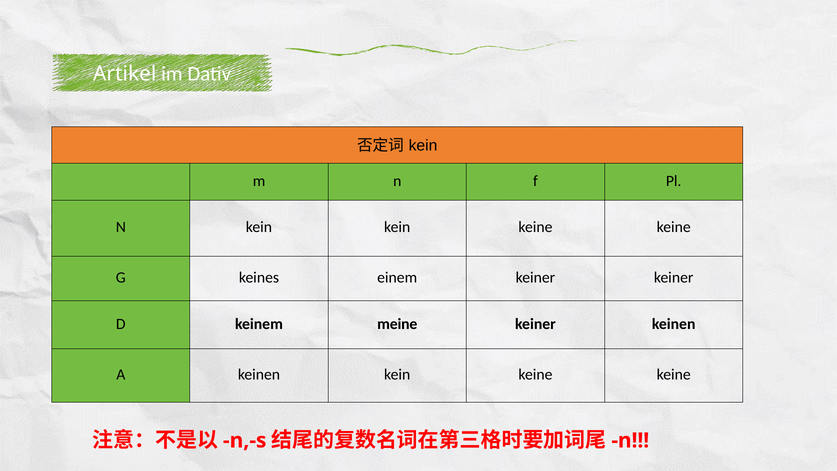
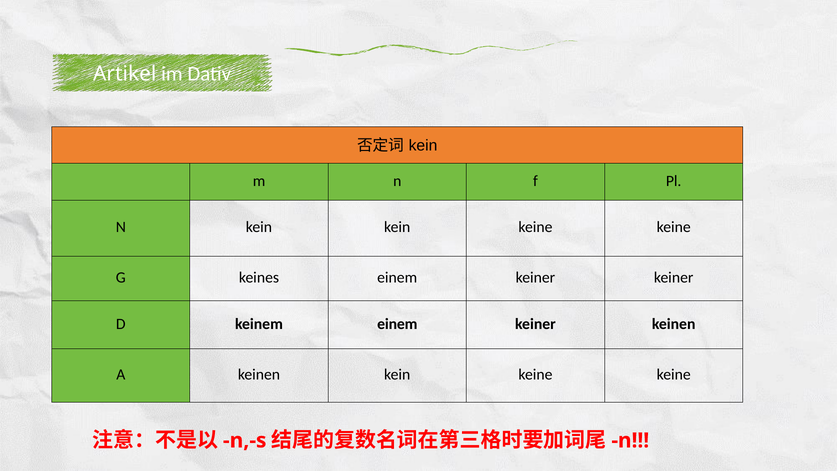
keinem meine: meine -> einem (397, 324)
